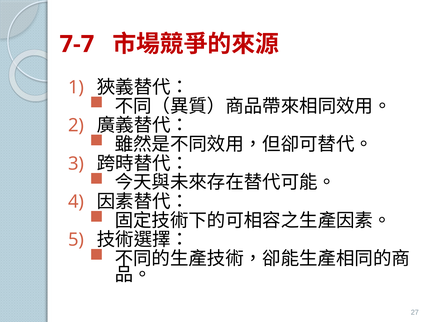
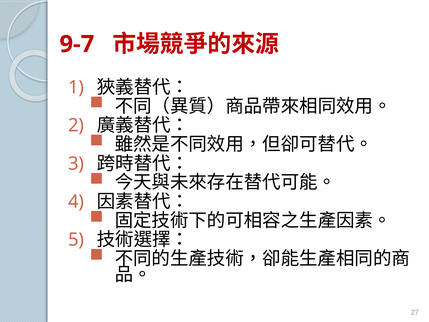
7-7: 7-7 -> 9-7 (77, 44)
